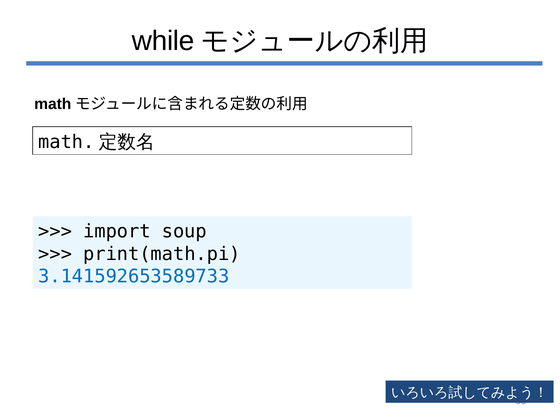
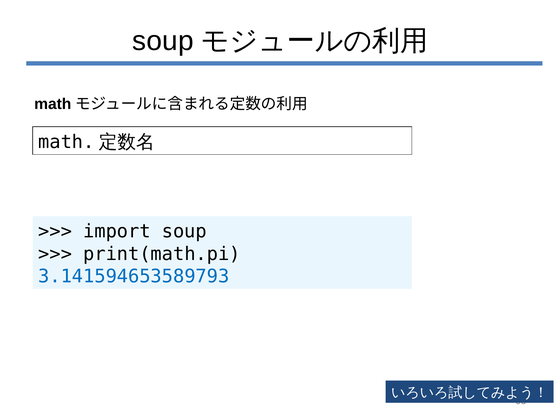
while: while -> soup (163, 41)
3.141592653589733: 3.141592653589733 -> 3.141594653589793 (134, 276)
